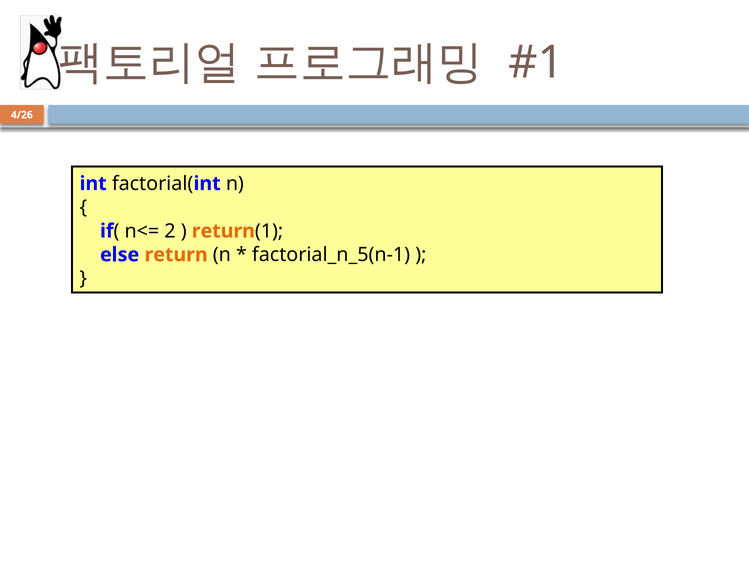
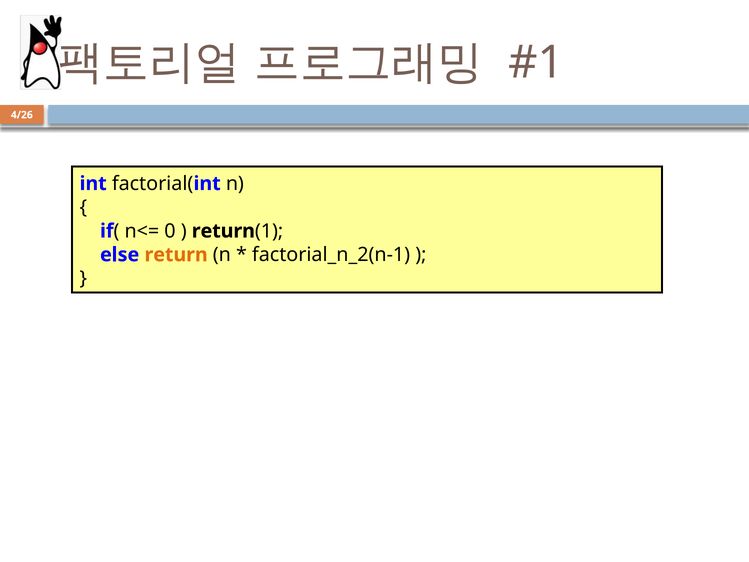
2: 2 -> 0 (170, 231)
return colour: orange -> black (223, 231)
factorial_n_5(n-1: factorial_n_5(n-1 -> factorial_n_2(n-1 (331, 255)
